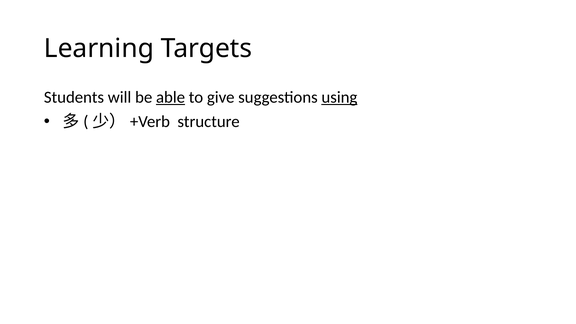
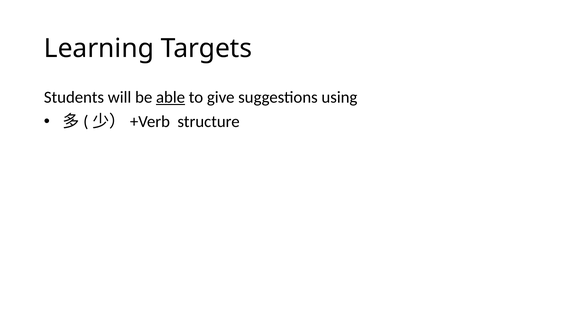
using underline: present -> none (339, 97)
